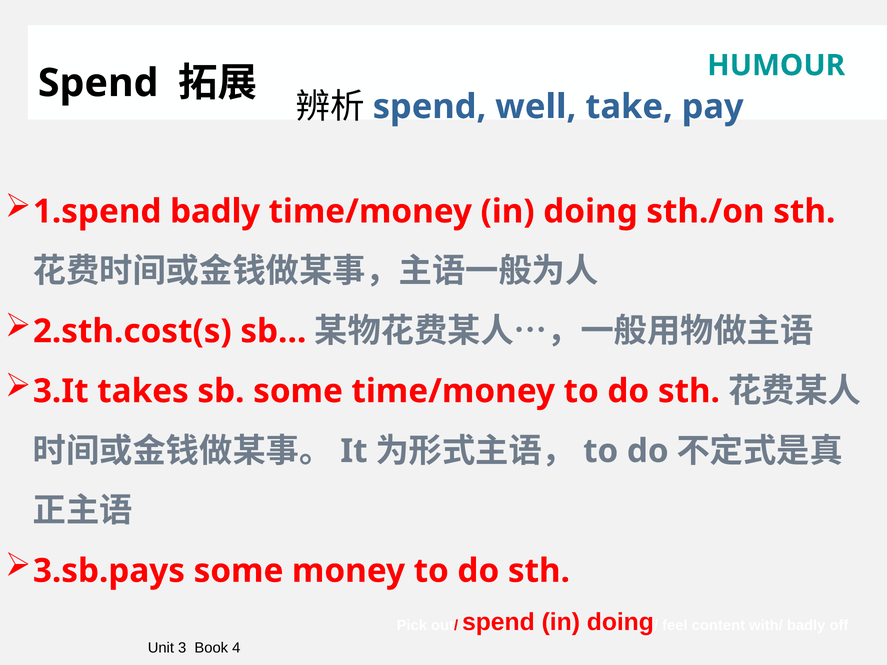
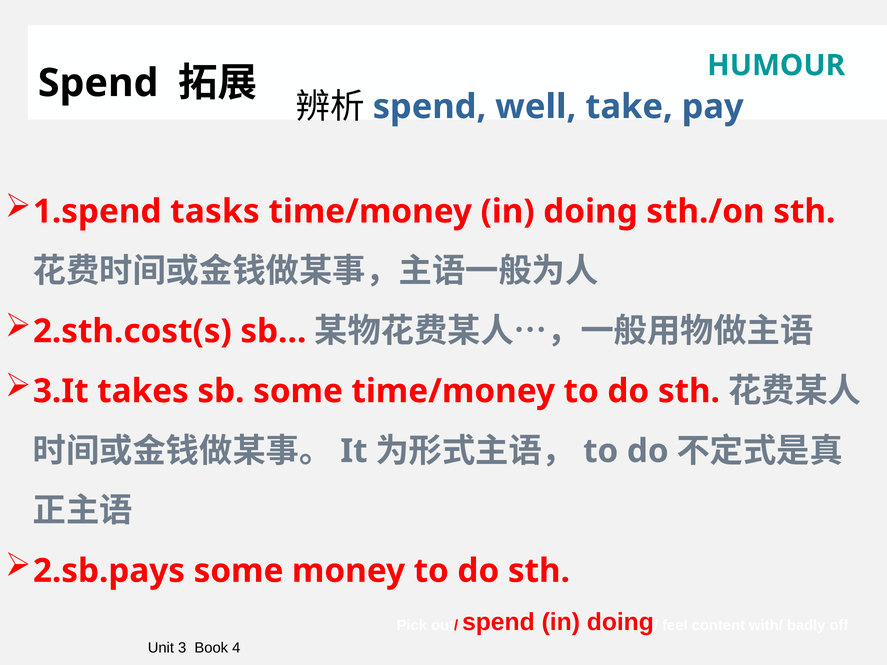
1.spend badly: badly -> tasks (215, 212)
3.sb.pays: 3.sb.pays -> 2.sb.pays (109, 571)
